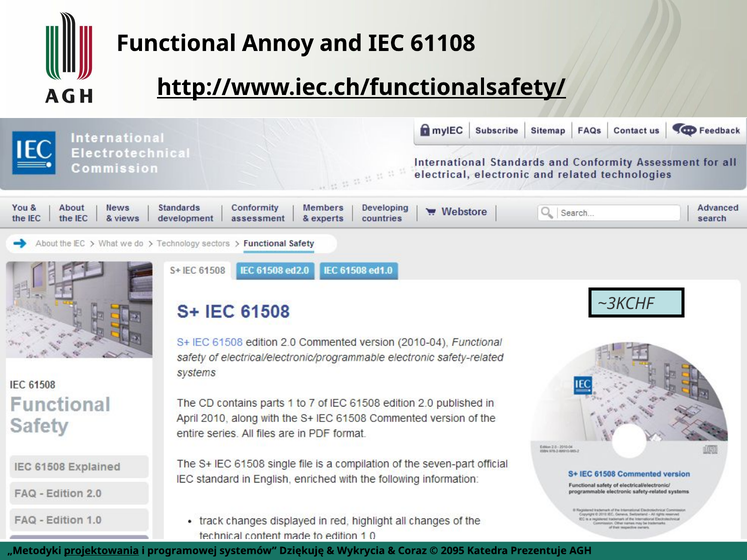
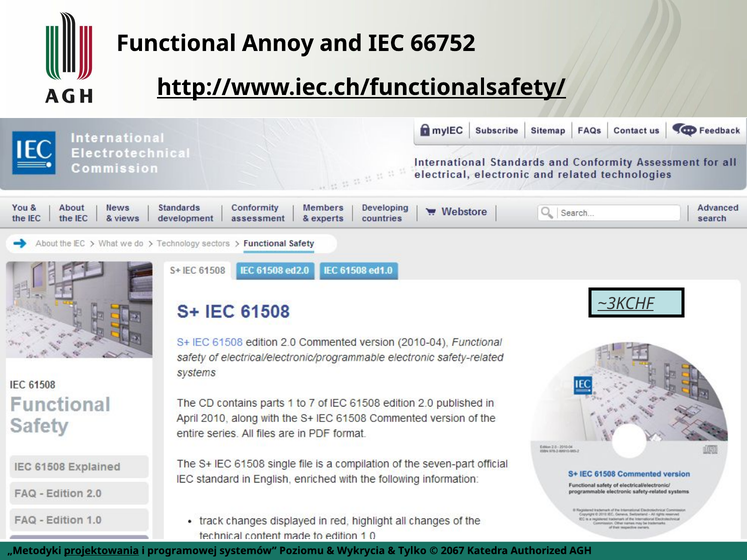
61108: 61108 -> 66752 (443, 43)
~3KCHF underline: none -> present (626, 304)
Dziękuję: Dziękuję -> Poziomu (302, 551)
Coraz: Coraz -> Tylko (412, 551)
2095: 2095 -> 2067 (453, 551)
Prezentuje: Prezentuje -> Authorized (539, 551)
